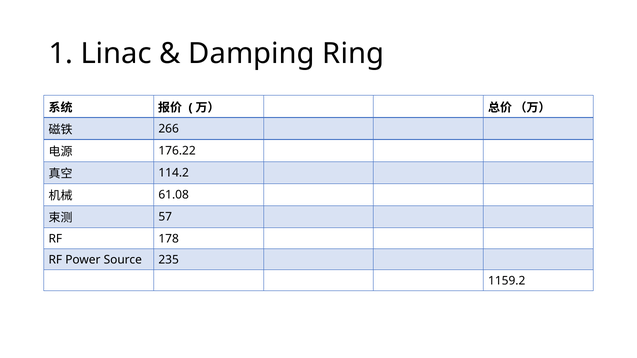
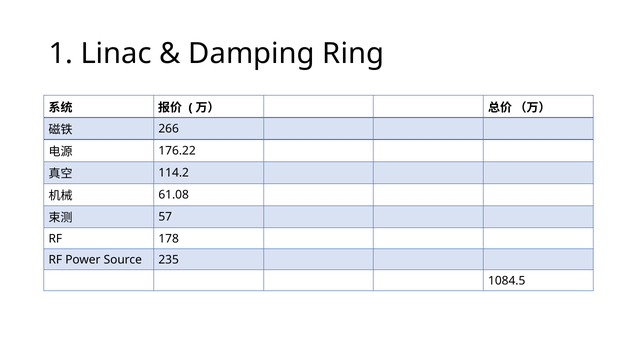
1159.2: 1159.2 -> 1084.5 (507, 281)
